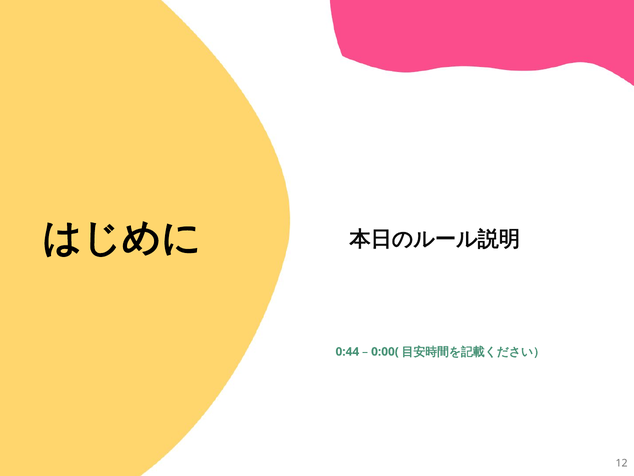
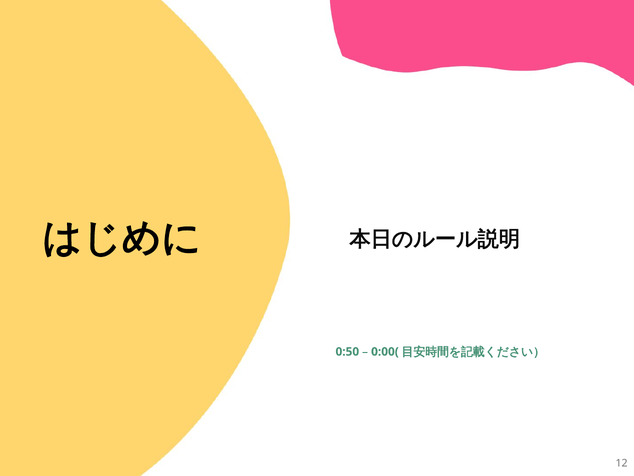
0:44: 0:44 -> 0:50 (347, 351)
